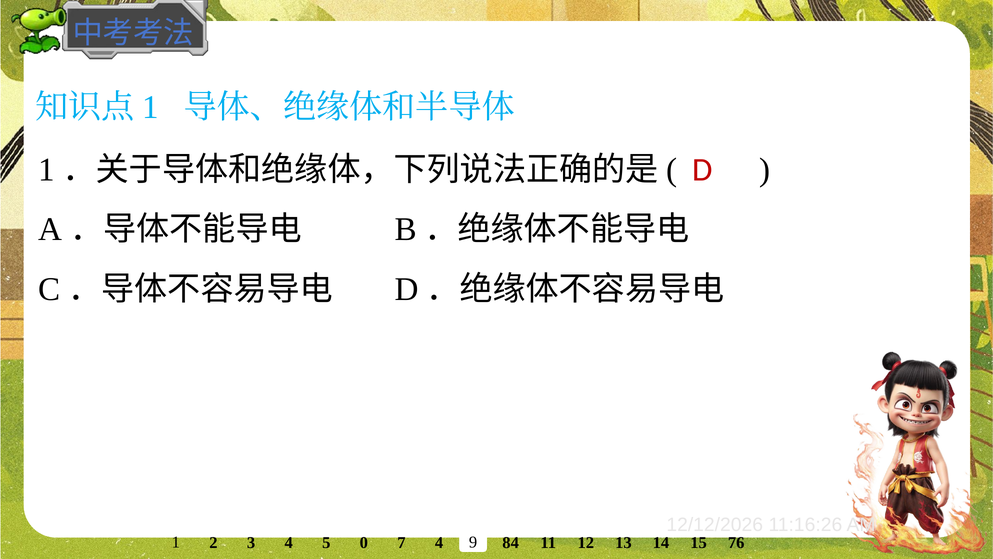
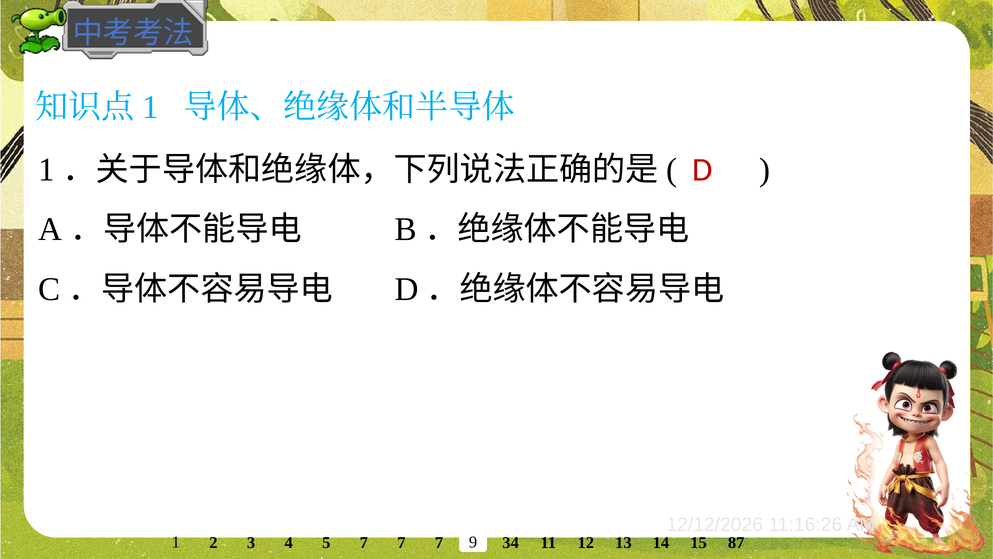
84: 84 -> 34 (511, 542)
76: 76 -> 87 (736, 542)
5 0: 0 -> 7 (364, 542)
4: 4 -> 7 (439, 542)
